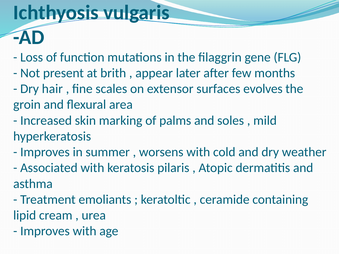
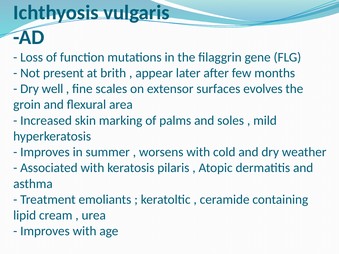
hair: hair -> well (52, 89)
